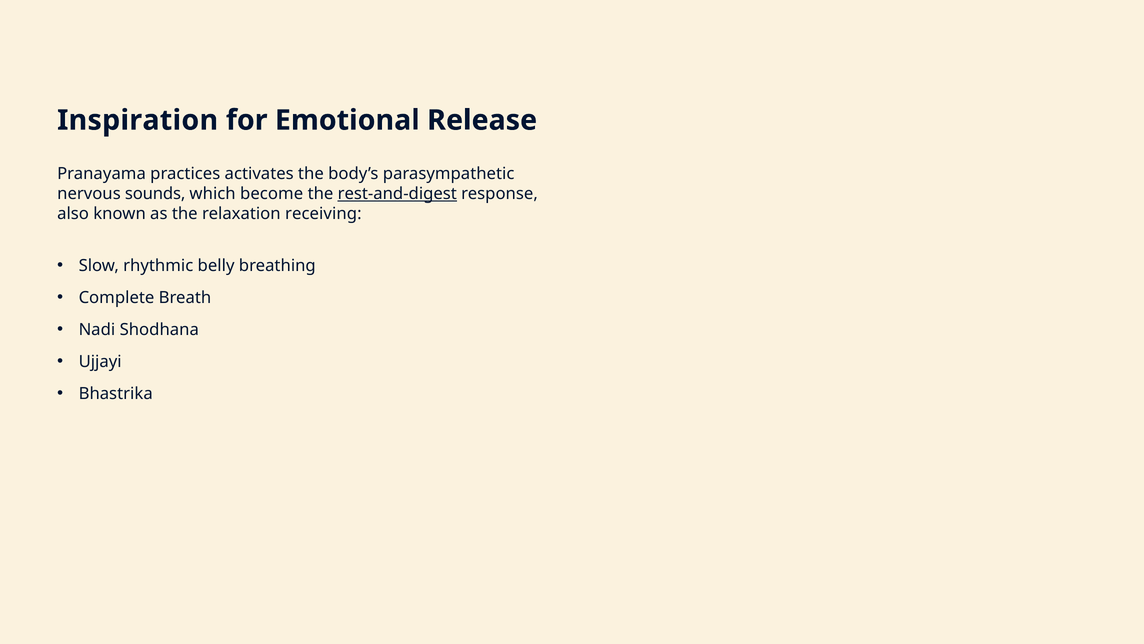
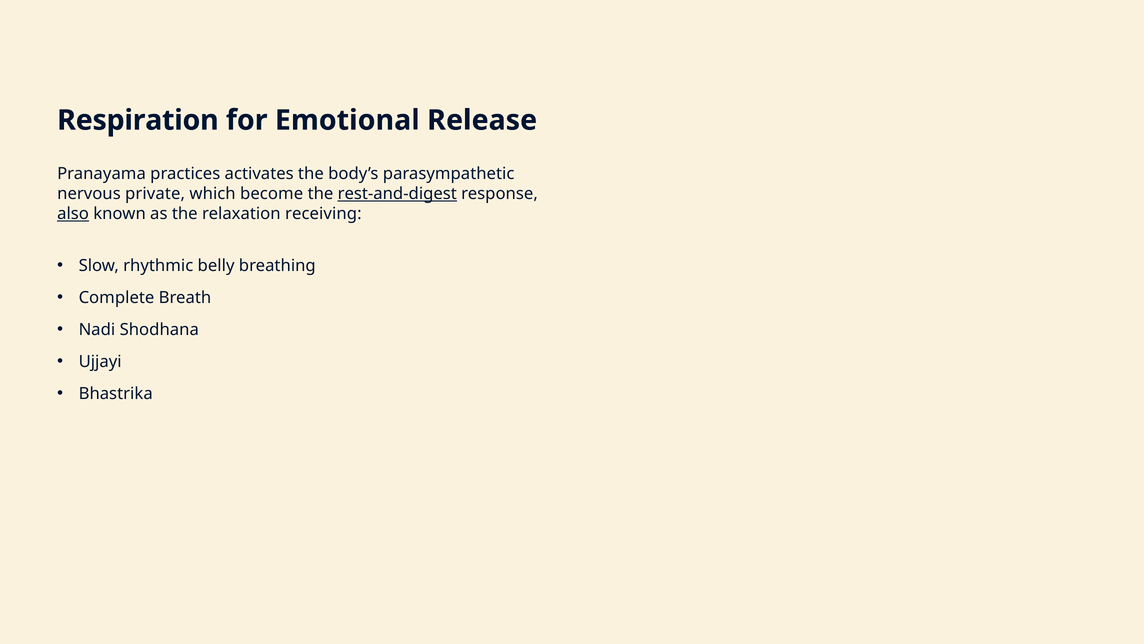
Inspiration: Inspiration -> Respiration (138, 120)
sounds: sounds -> private (155, 193)
also underline: none -> present (73, 213)
